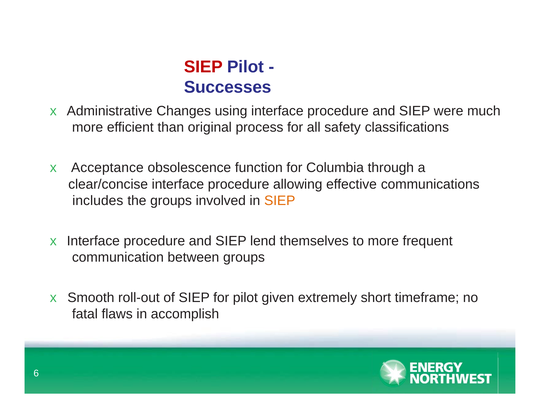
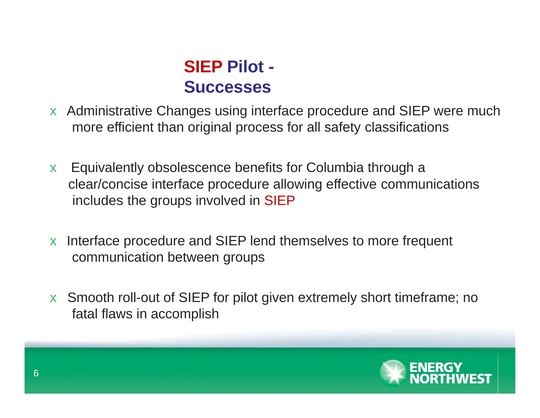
Acceptance: Acceptance -> Equivalently (108, 167)
function: function -> benefits (259, 167)
SIEP colour: orange -> red (280, 200)
